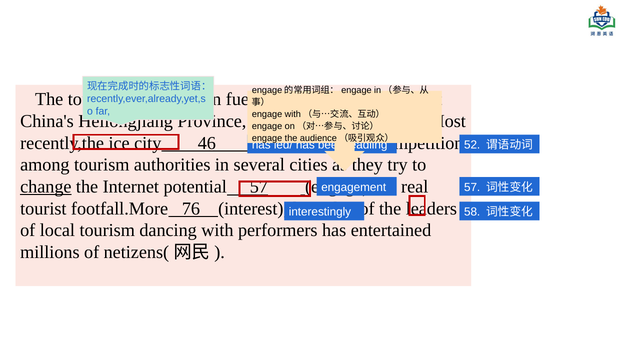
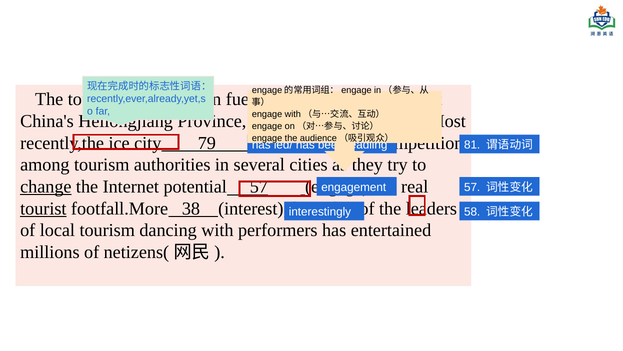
46: 46 -> 79 (207, 143)
52: 52 -> 81 (472, 145)
tourist underline: none -> present (43, 208)
76: 76 -> 38 (191, 208)
